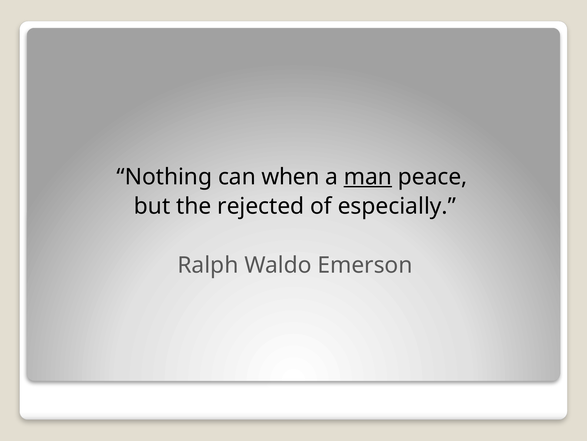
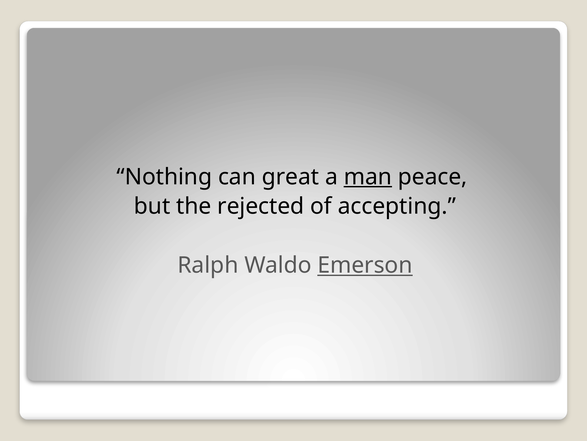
when: when -> great (290, 177)
especially: especially -> accepting (397, 206)
Emerson underline: none -> present (365, 265)
